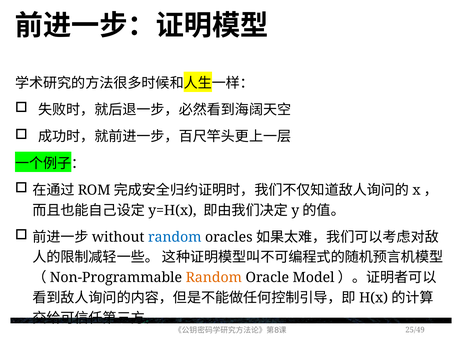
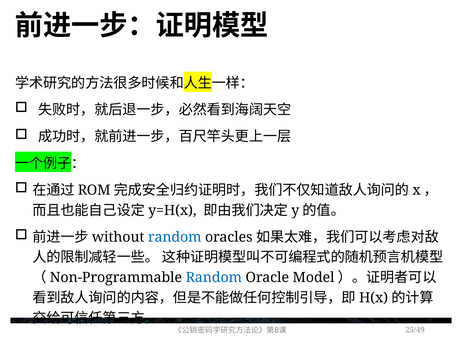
Random colour: orange -> blue (214, 277)
